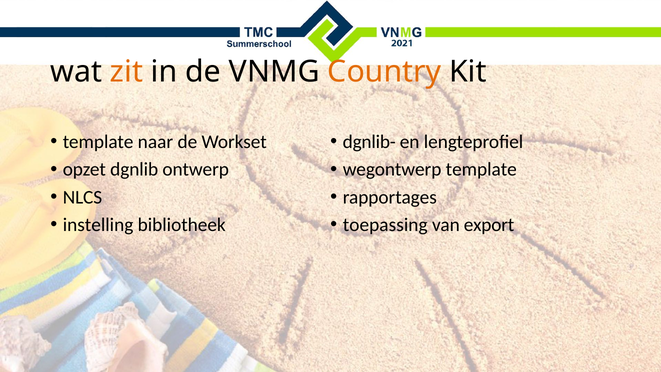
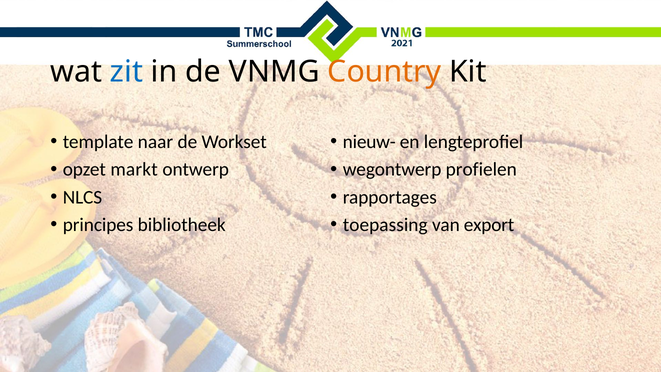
zit colour: orange -> blue (126, 72)
dgnlib-: dgnlib- -> nieuw- (369, 142)
dgnlib: dgnlib -> markt (134, 169)
wegontwerp template: template -> profielen (481, 169)
instelling: instelling -> principes (98, 225)
